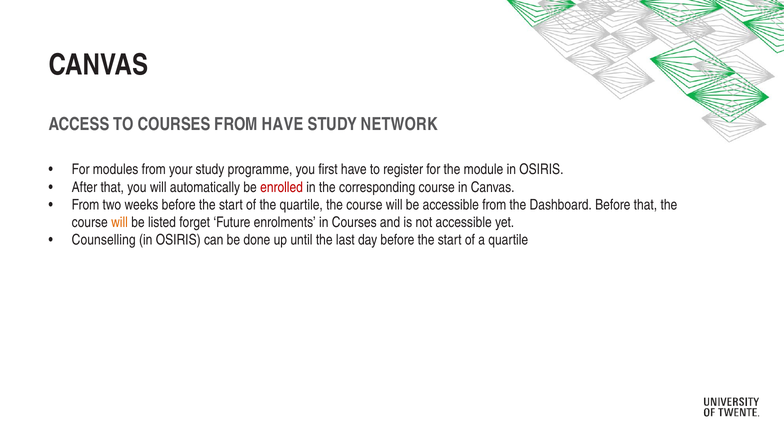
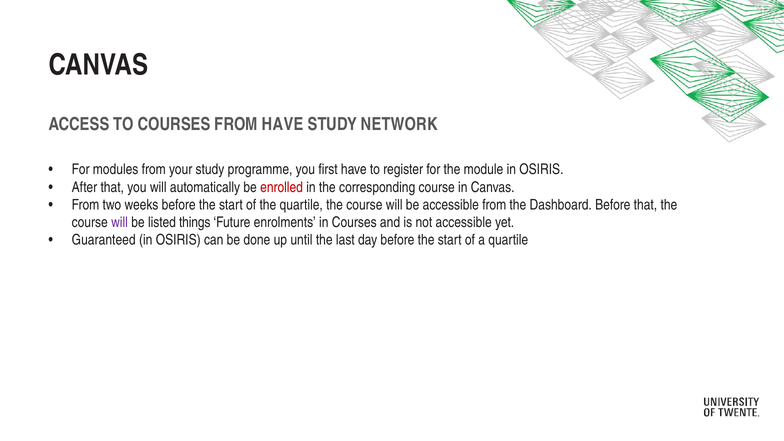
will colour: orange -> purple (120, 222)
forget: forget -> things (195, 222)
Counselling: Counselling -> Guaranteed (104, 240)
